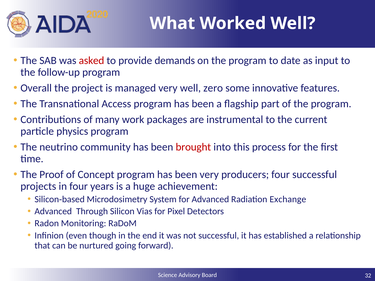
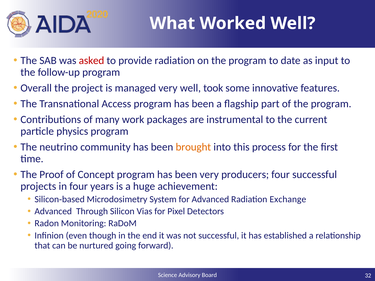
provide demands: demands -> radiation (175, 61)
zero: zero -> took (213, 88)
brought colour: red -> orange (193, 147)
